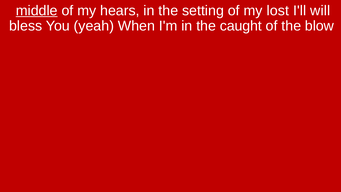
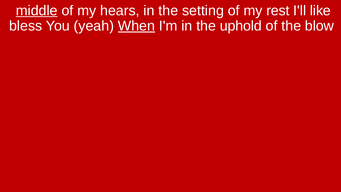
lost: lost -> rest (278, 11)
will: will -> like (320, 11)
When underline: none -> present (136, 26)
caught: caught -> uphold (241, 26)
